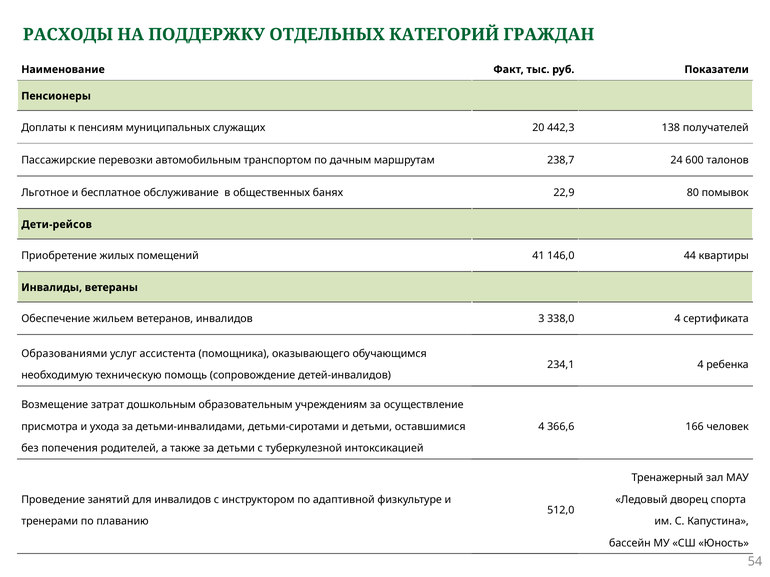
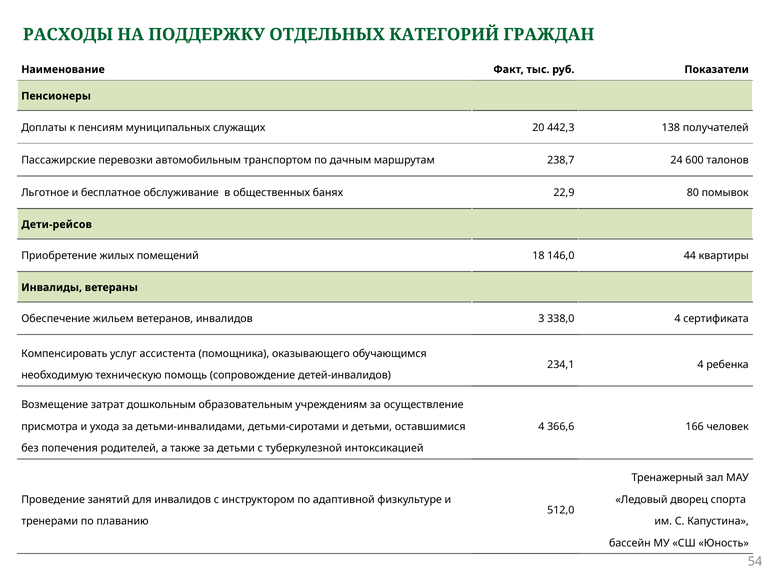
41: 41 -> 18 (538, 256)
Образованиями: Образованиями -> Компенсировать (64, 354)
